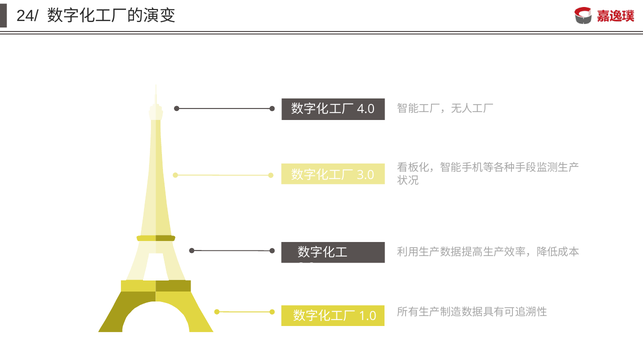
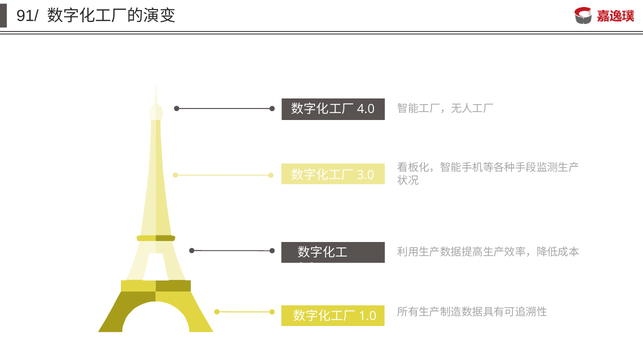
24/: 24/ -> 91/ (28, 16)
